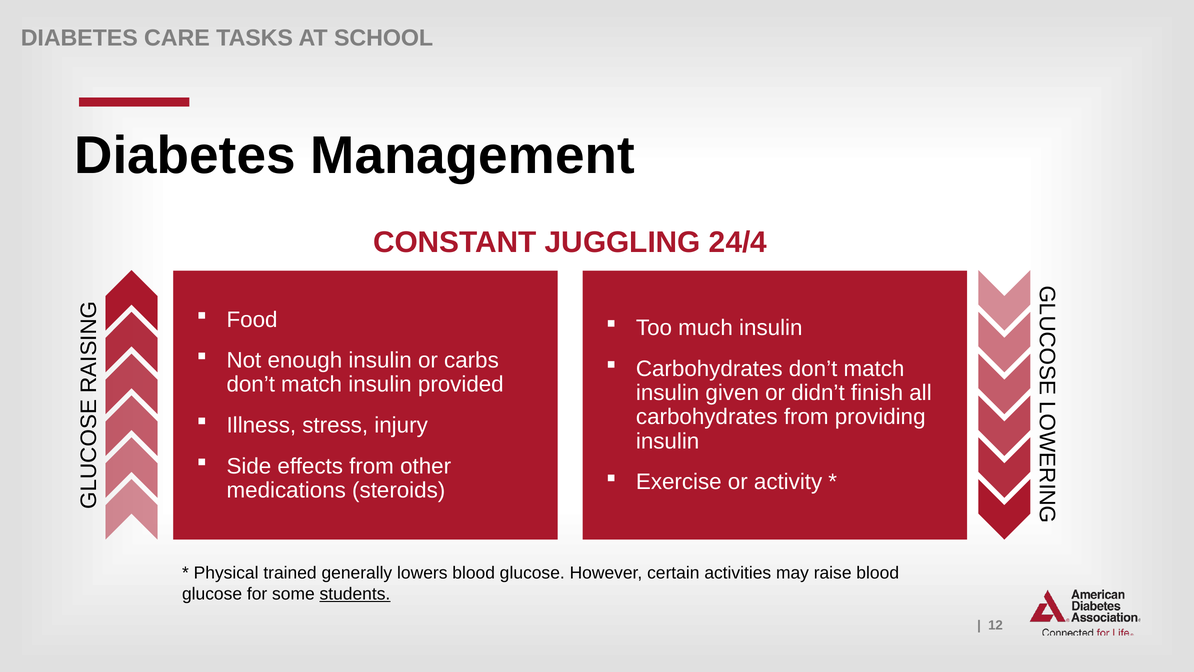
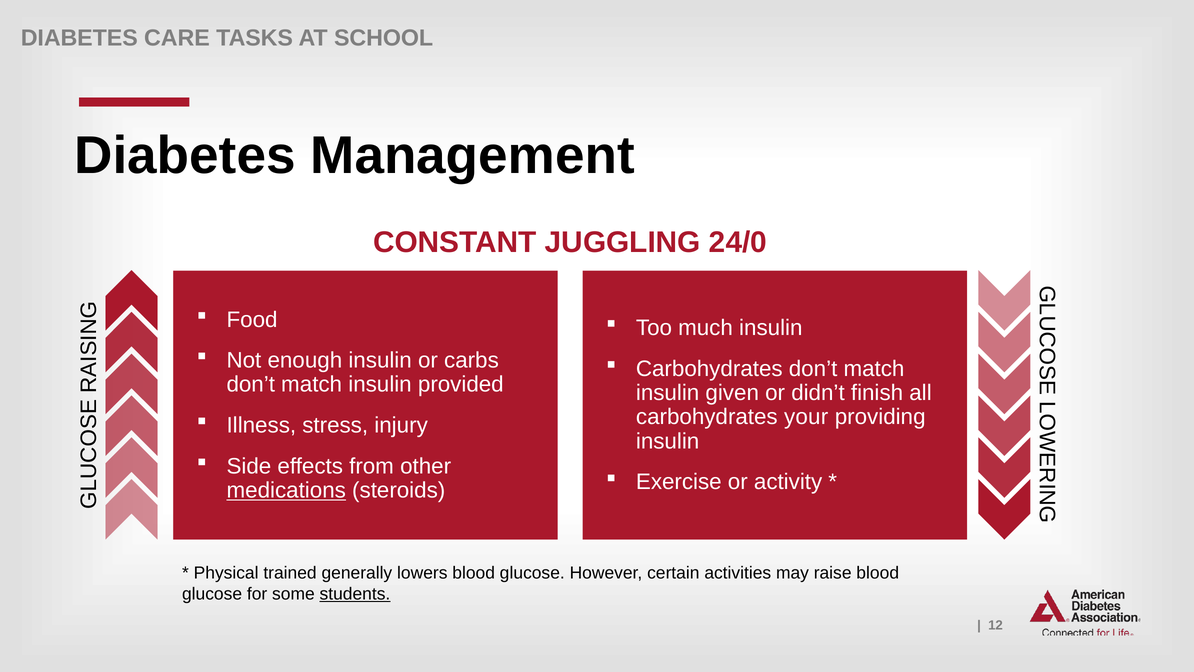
24/4: 24/4 -> 24/0 (738, 242)
carbohydrates from: from -> your (806, 417)
medications underline: none -> present (286, 490)
